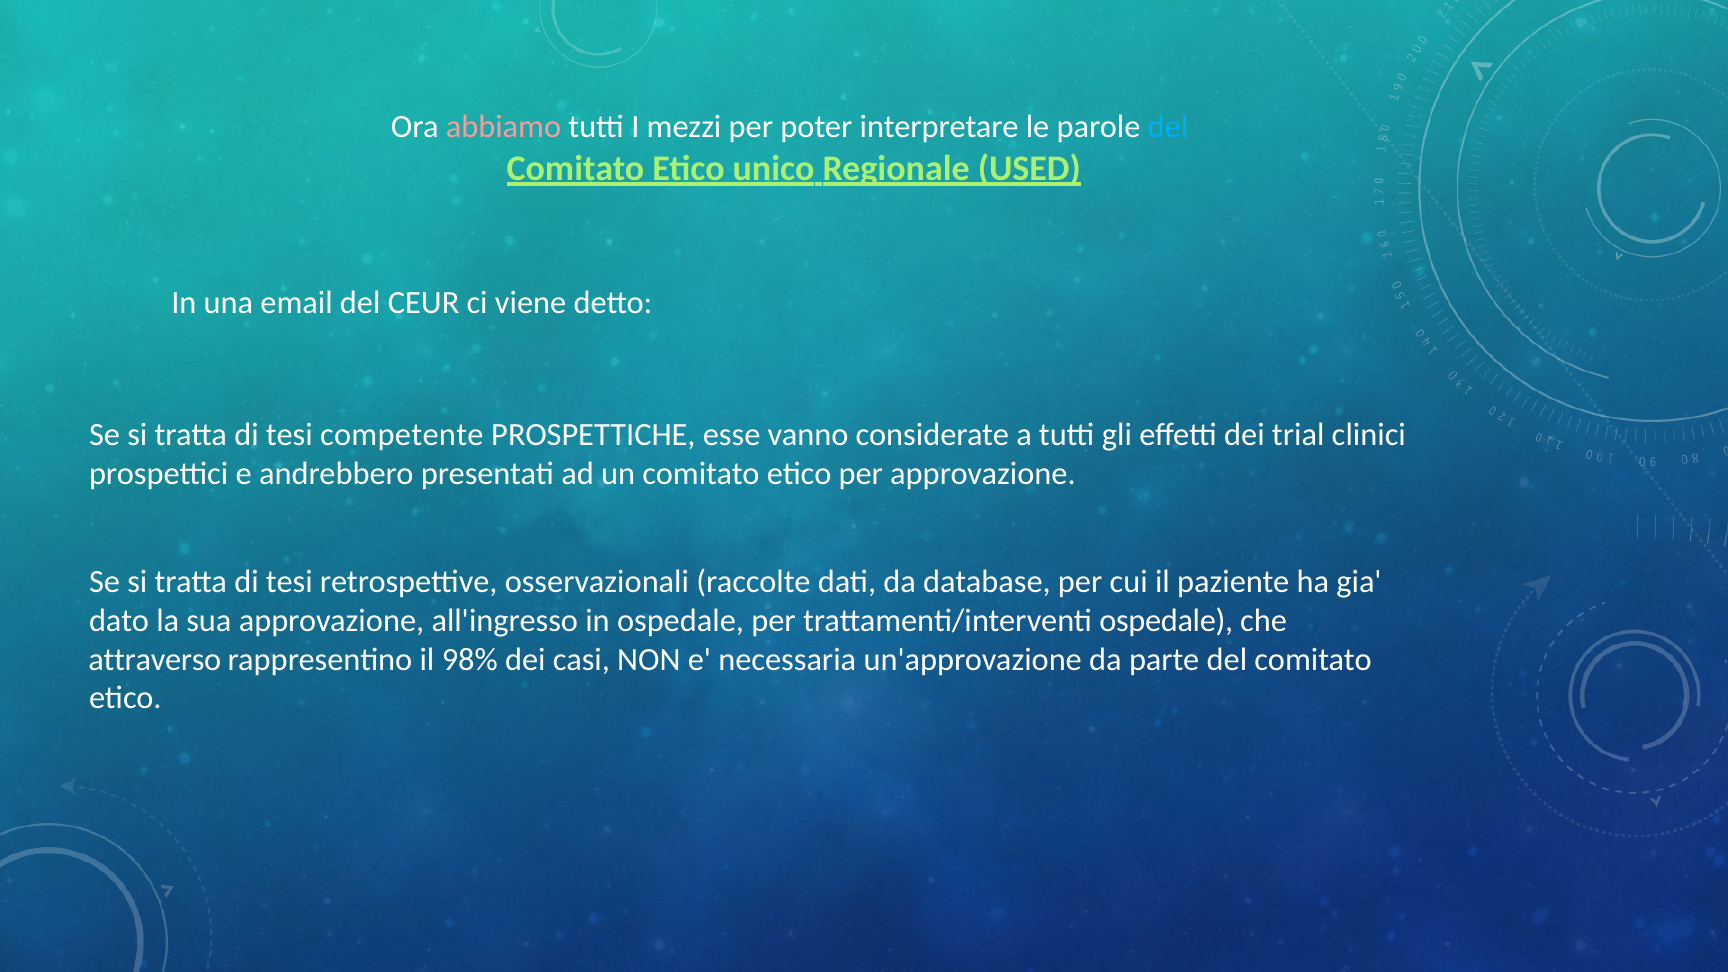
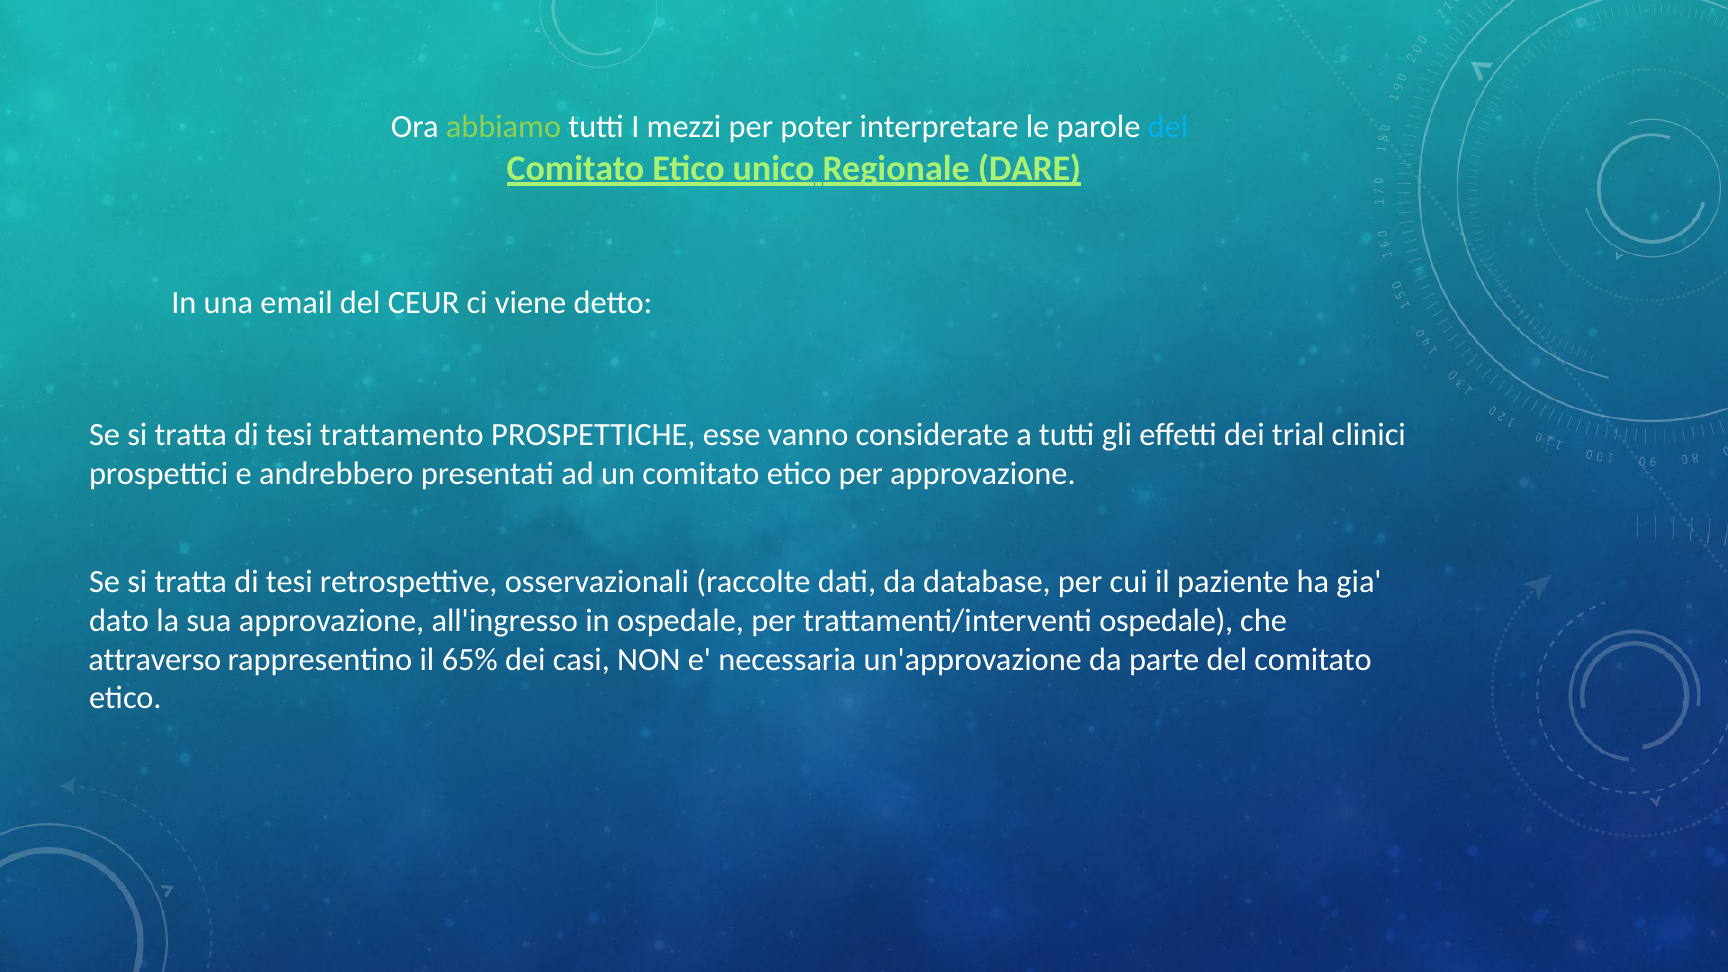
abbiamo colour: pink -> light green (503, 127)
USED: USED -> DARE (1029, 168)
competente: competente -> trattamento (402, 435)
98%: 98% -> 65% (470, 659)
